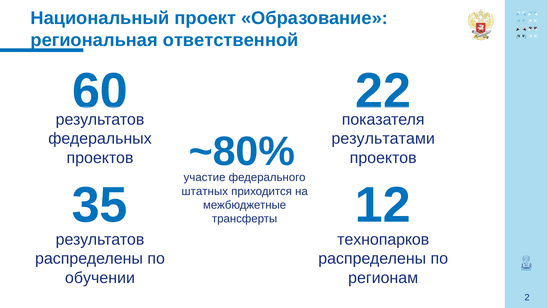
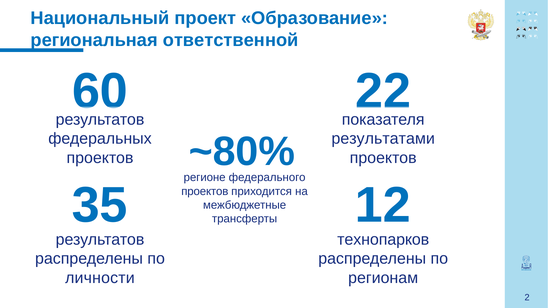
участие: участие -> регионе (205, 178)
штатных: штатных -> проектов (205, 191)
обучении: обучении -> личности (100, 278)
